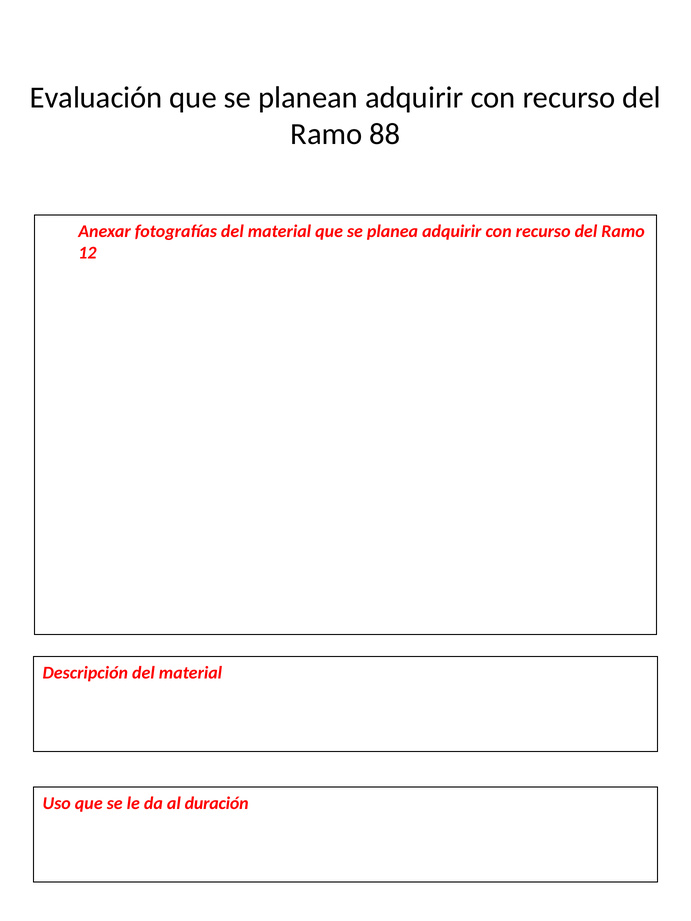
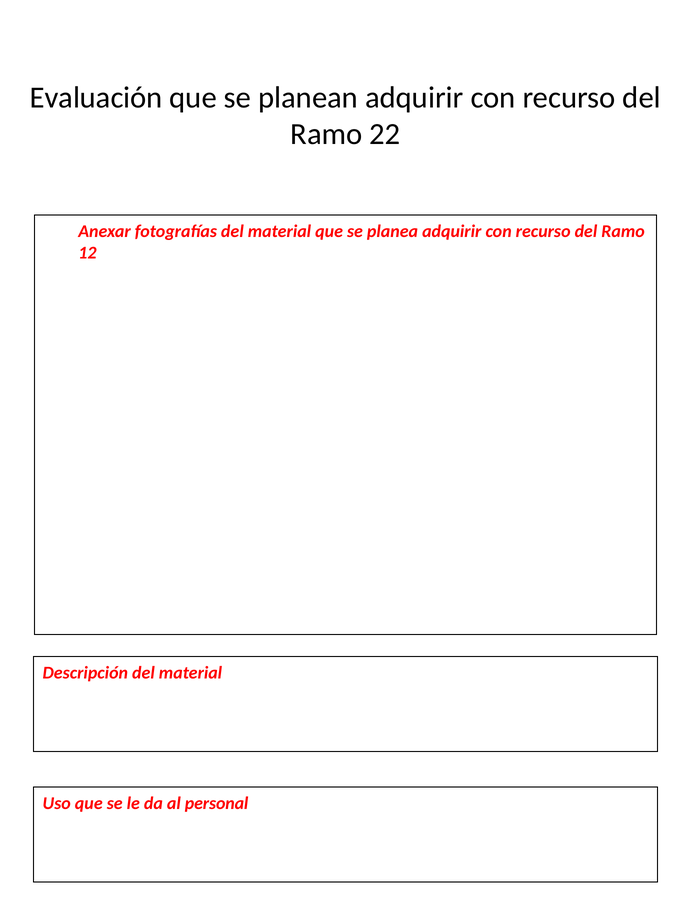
88: 88 -> 22 (385, 134)
duración: duración -> personal (217, 804)
